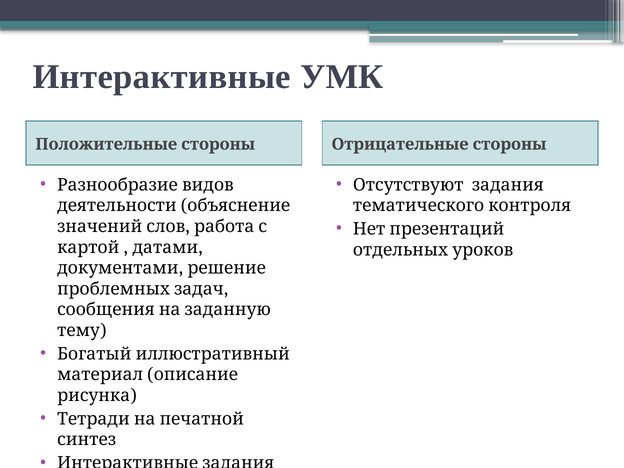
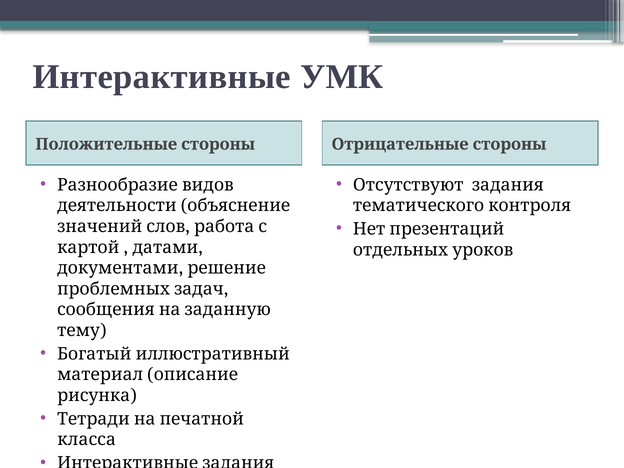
синтез: синтез -> класса (87, 440)
